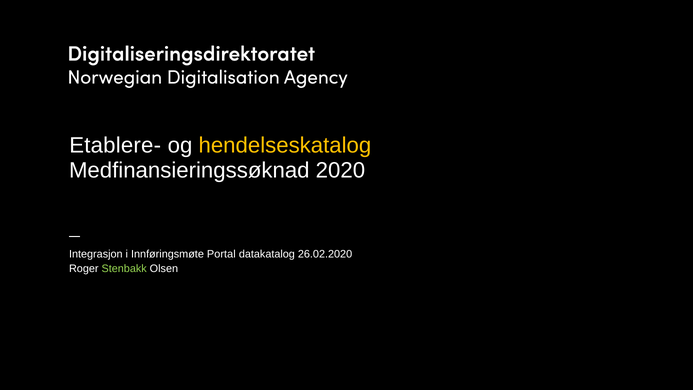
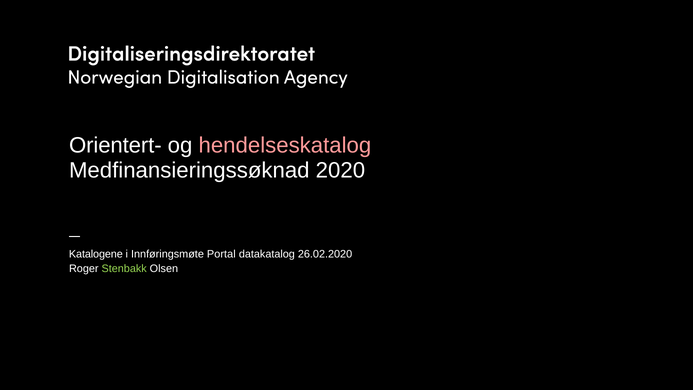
Etablere-: Etablere- -> Orientert- (115, 145)
hendelseskatalog colour: yellow -> pink (285, 145)
Integrasjon: Integrasjon -> Katalogene (96, 254)
